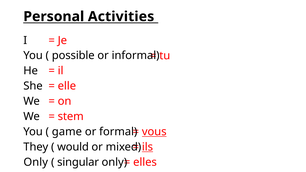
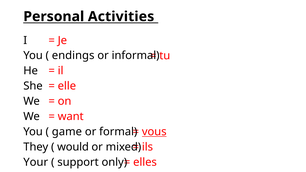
possible: possible -> endings (73, 56)
stem: stem -> want (71, 117)
ils underline: present -> none (147, 147)
Only: Only -> Your (36, 162)
singular: singular -> support (78, 162)
